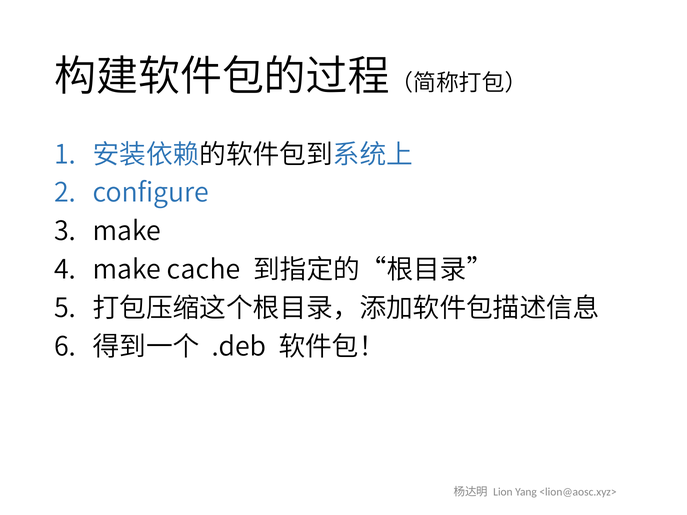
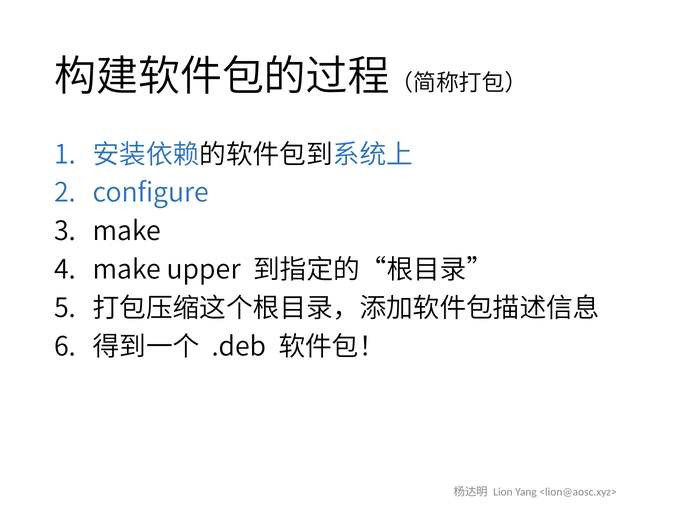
cache: cache -> upper (204, 270)
